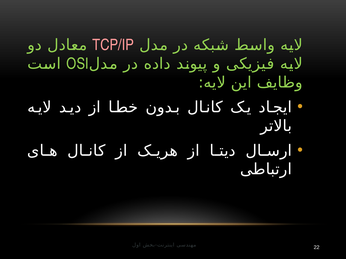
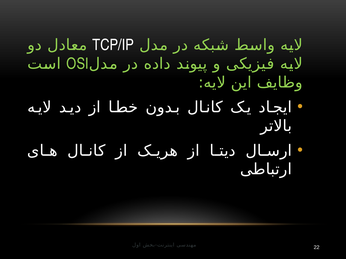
TCP/IP colour: pink -> white (113, 45)
